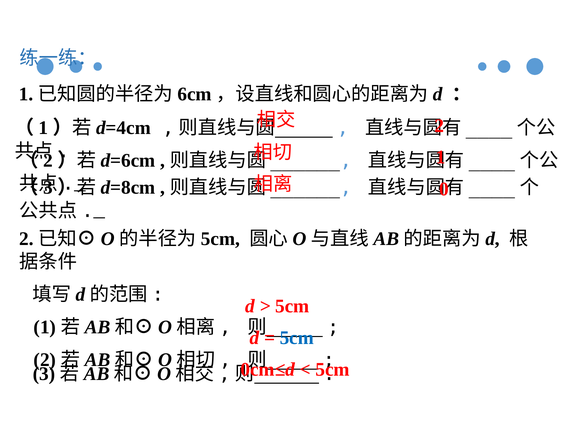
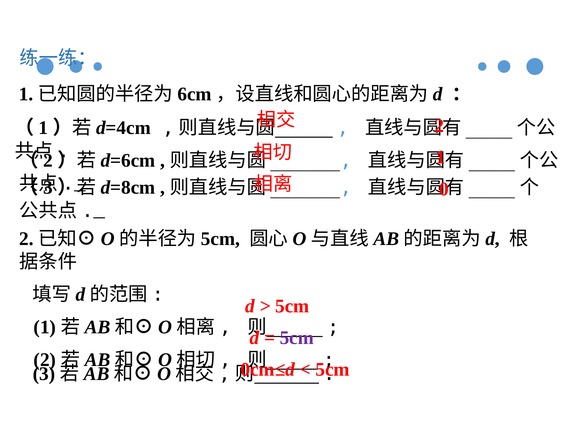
5cm colour: blue -> purple (297, 338)
